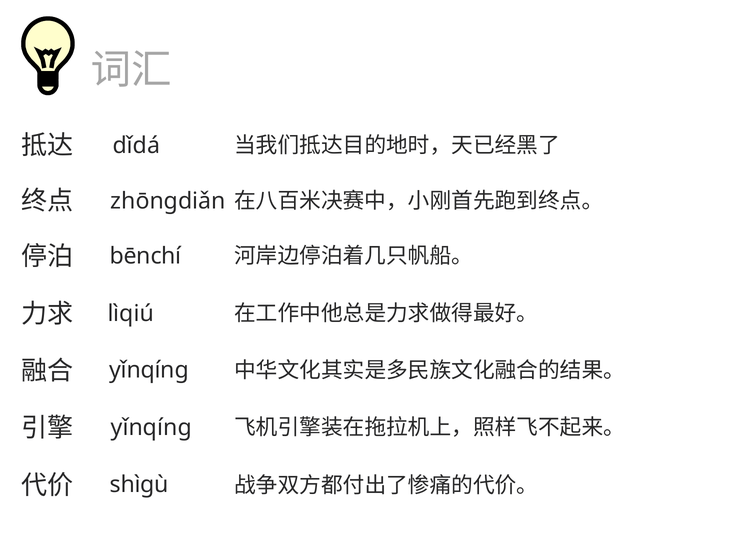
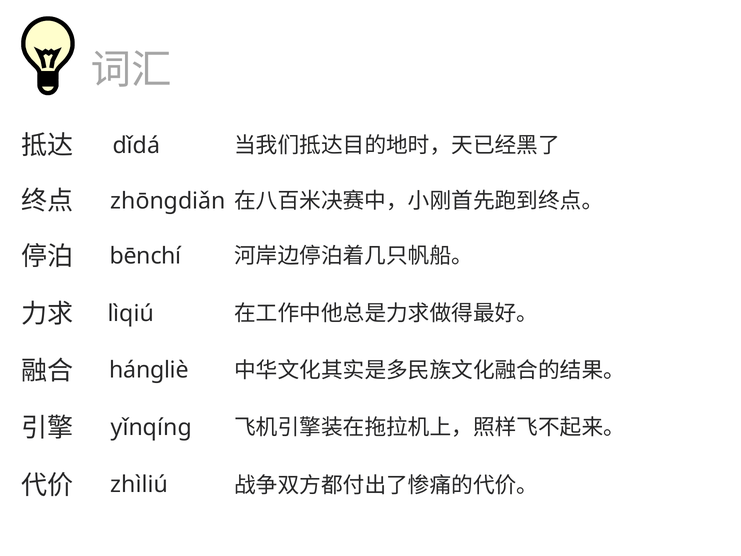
yǐnqíng: yǐnqíng -> hángliè (149, 370)
shìgù: shìgù -> zhìliú (139, 484)
